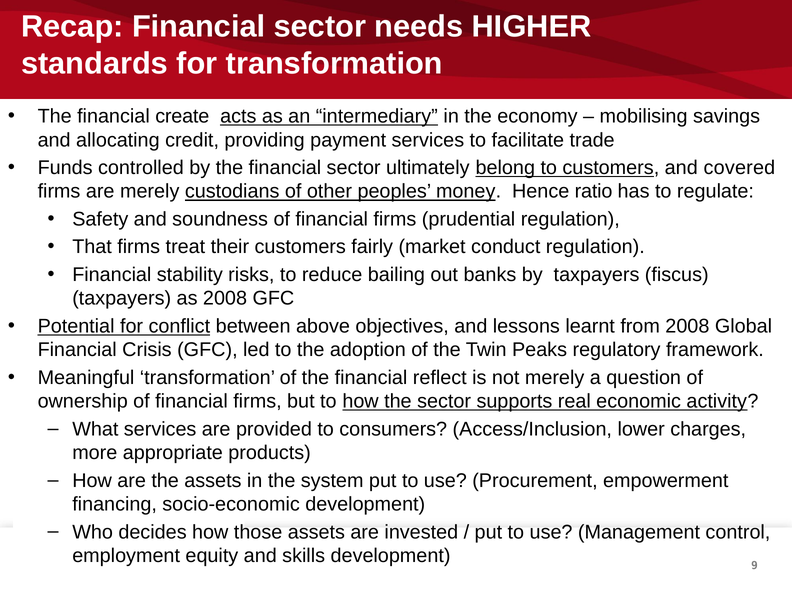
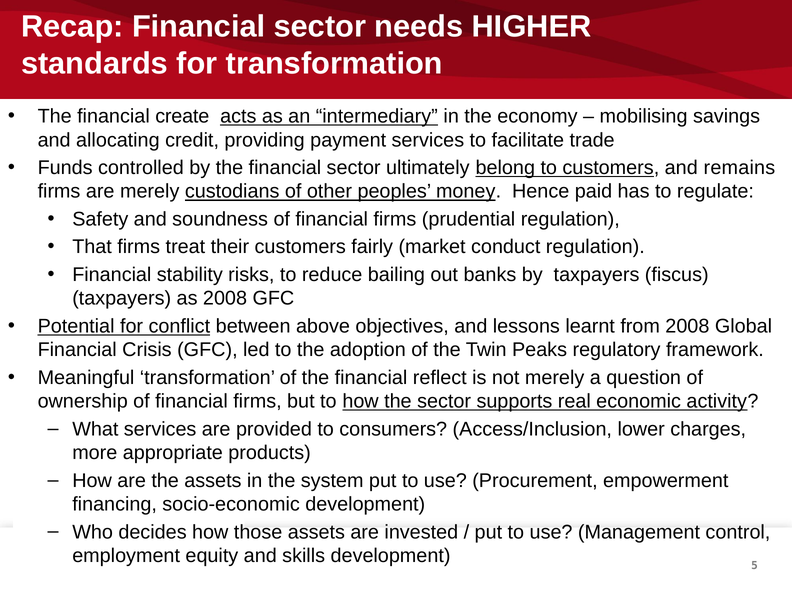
covered: covered -> remains (739, 168)
ratio: ratio -> paid (593, 191)
9: 9 -> 5 (755, 566)
